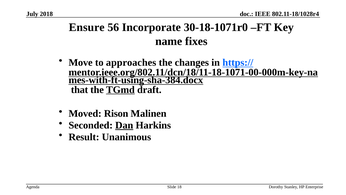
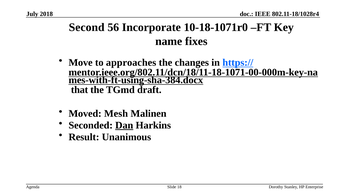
Ensure: Ensure -> Second (87, 27)
30-18-1071r0: 30-18-1071r0 -> 10-18-1071r0 (216, 27)
TGmd underline: present -> none (120, 90)
Rison: Rison -> Mesh (116, 113)
